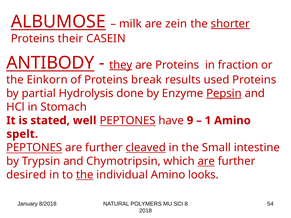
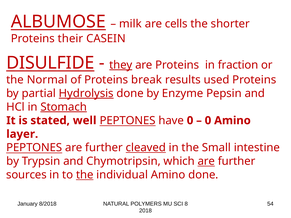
zein: zein -> cells (176, 24)
shorter underline: present -> none (230, 24)
ANTIBODY: ANTIBODY -> DISULFIDE (50, 63)
Einkorn: Einkorn -> Normal (47, 80)
Hydrolysis underline: none -> present (86, 93)
Pepsin underline: present -> none (224, 93)
Stomach underline: none -> present (64, 107)
have 9: 9 -> 0 (190, 121)
1: 1 -> 0 (208, 121)
spelt: spelt -> layer (22, 134)
desired: desired -> sources (26, 175)
Amino looks: looks -> done (203, 175)
